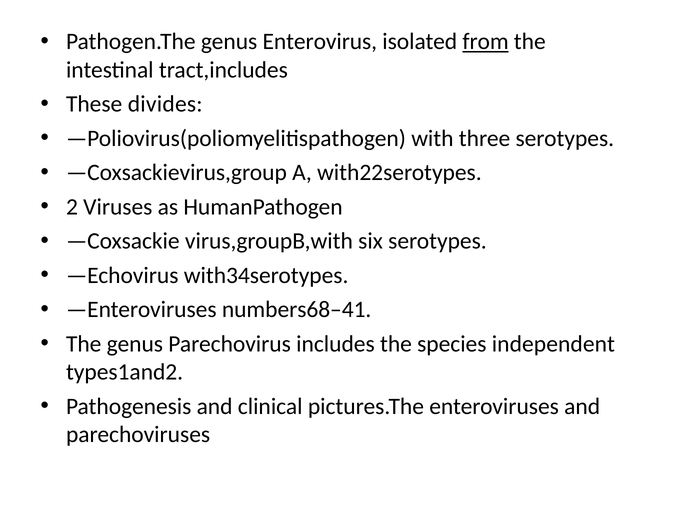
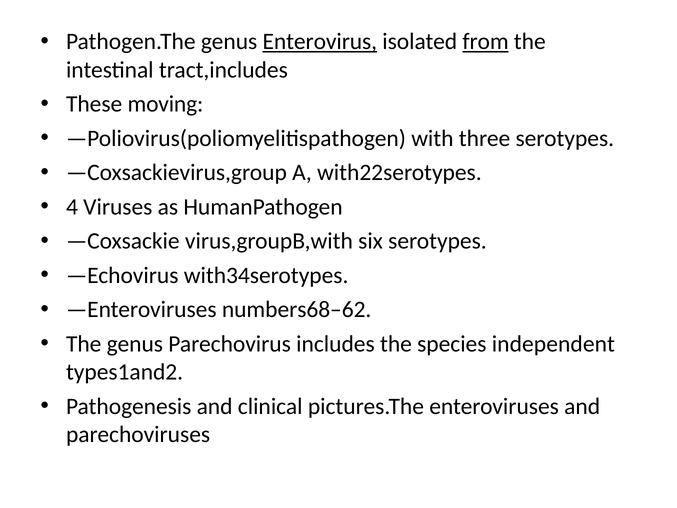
Enterovirus underline: none -> present (320, 42)
divides: divides -> moving (165, 104)
2: 2 -> 4 (72, 207)
numbers68–41: numbers68–41 -> numbers68–62 (297, 309)
